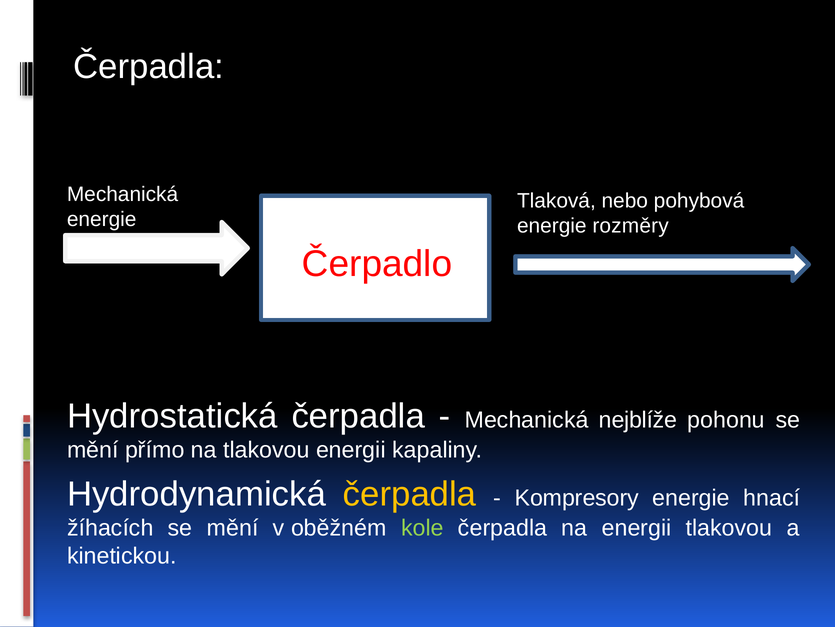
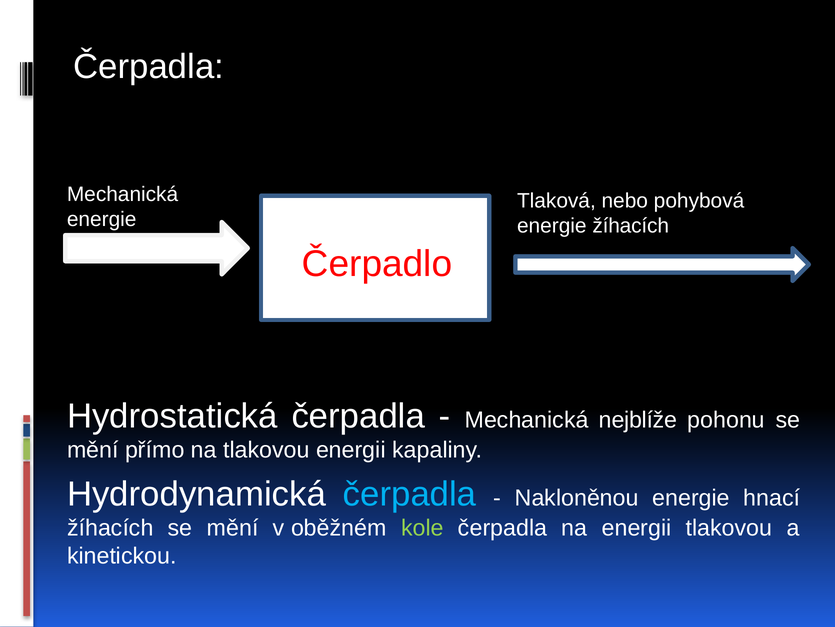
energie rozměry: rozměry -> žíhacích (631, 226)
čerpadla colour: yellow -> light blue (410, 493)
Kompresory: Kompresory -> Nakloněnou (577, 497)
